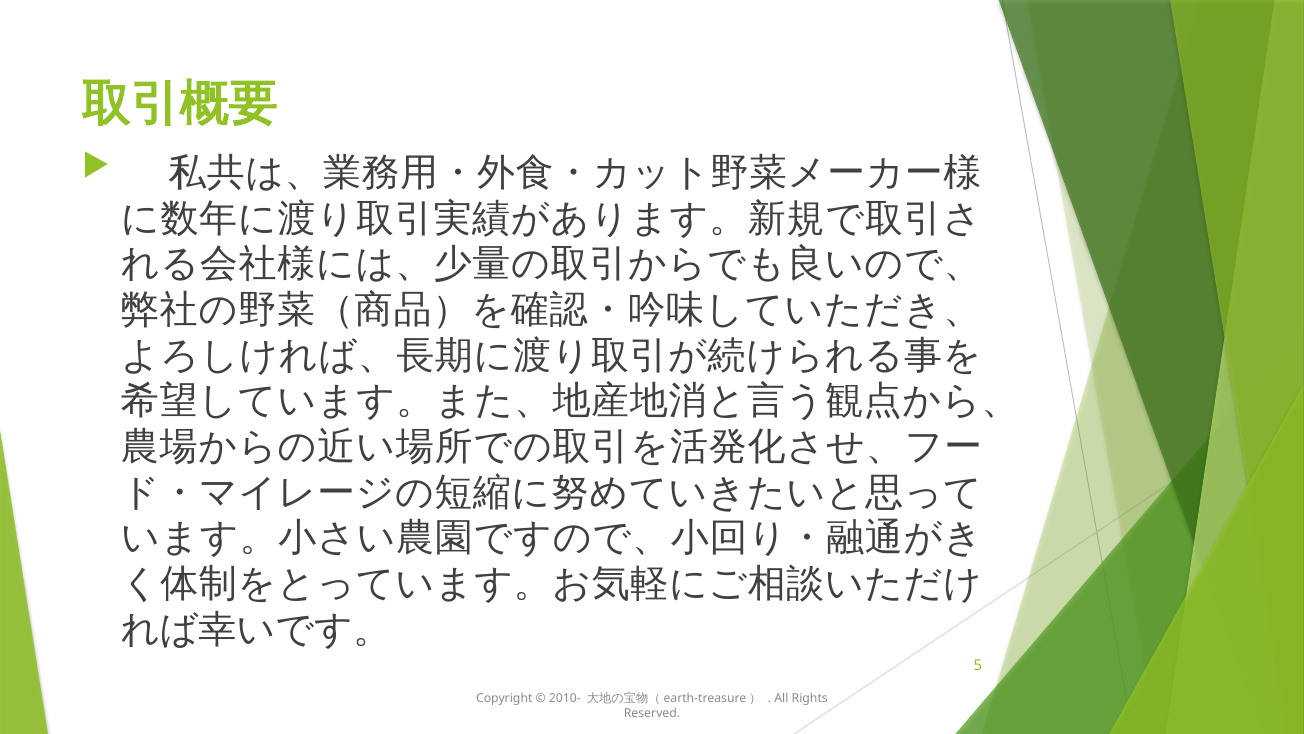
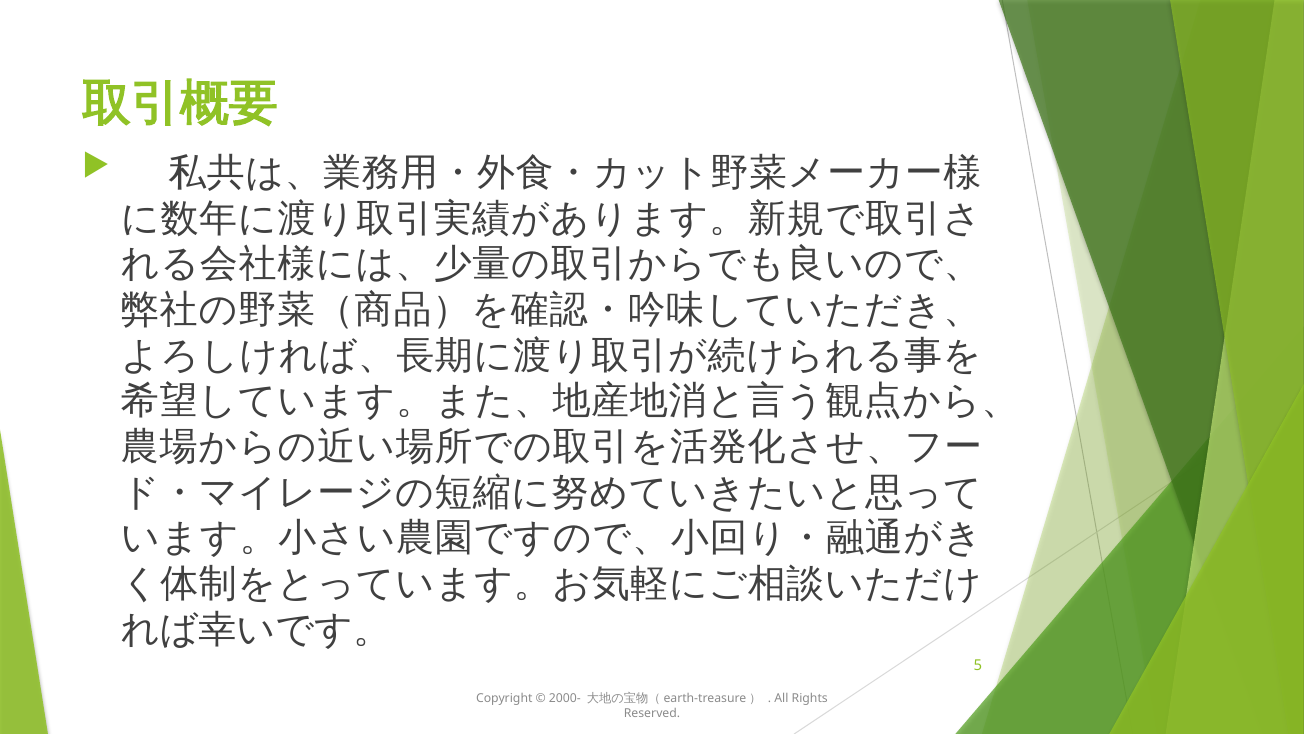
2010-: 2010- -> 2000- (565, 698)
